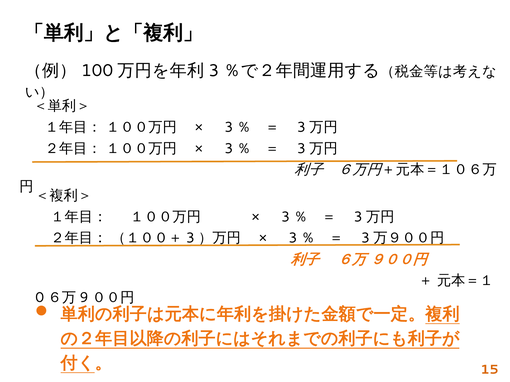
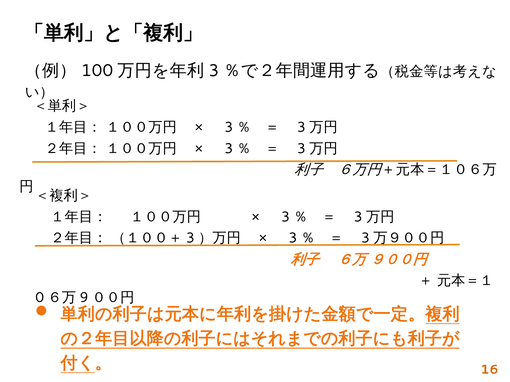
15: 15 -> 16 (489, 370)
